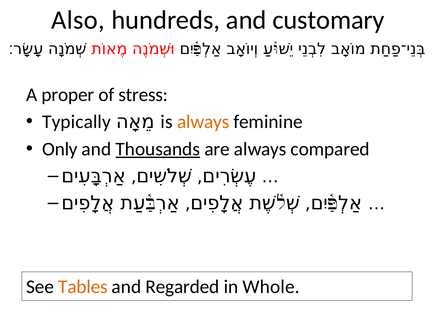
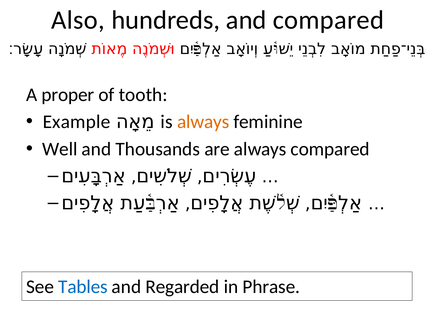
and customary: customary -> compared (328, 20)
stress: stress -> tooth (143, 95)
Typically: Typically -> Example (77, 122)
Only: Only -> Well (60, 149)
Thousands underline: present -> none (158, 149)
Tables colour: orange -> blue (83, 286)
Whole: Whole -> Phrase (271, 286)
